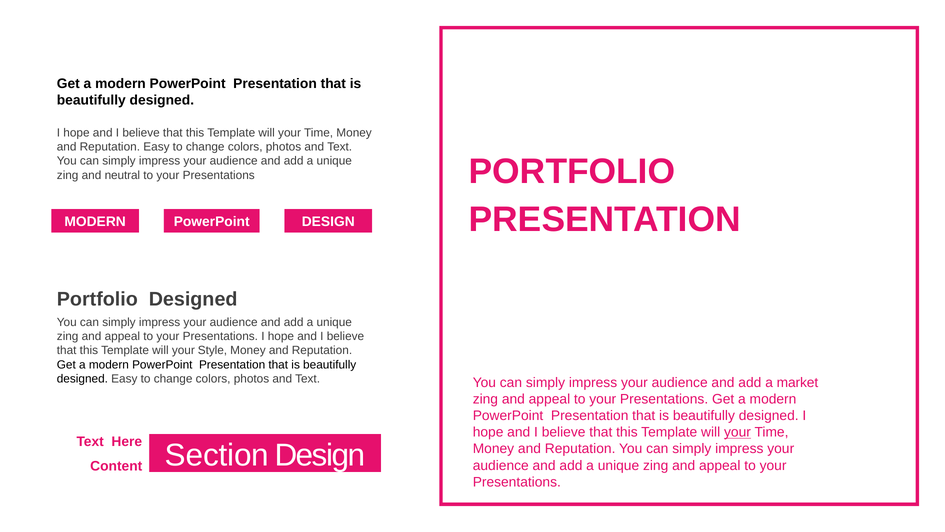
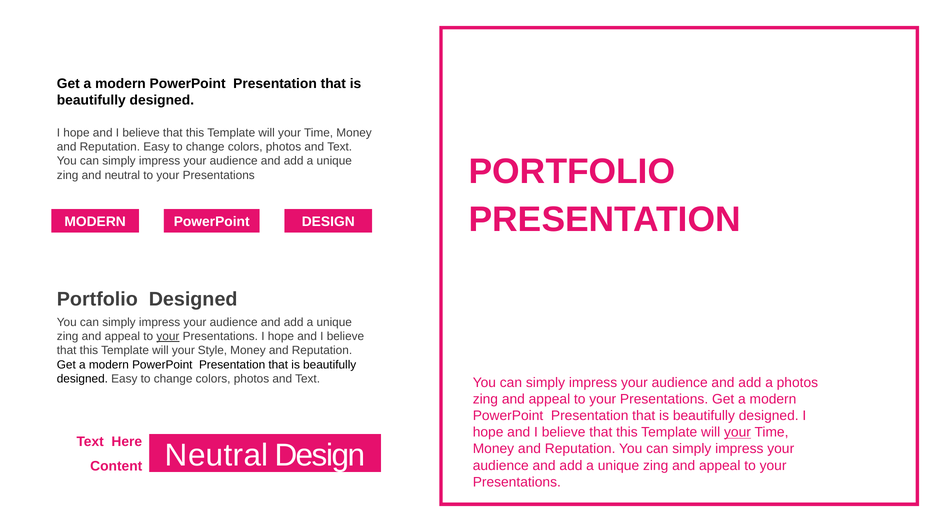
your underline: none -> present (168, 336)
a market: market -> photos (797, 382)
Section: Section -> Neutral (217, 455)
